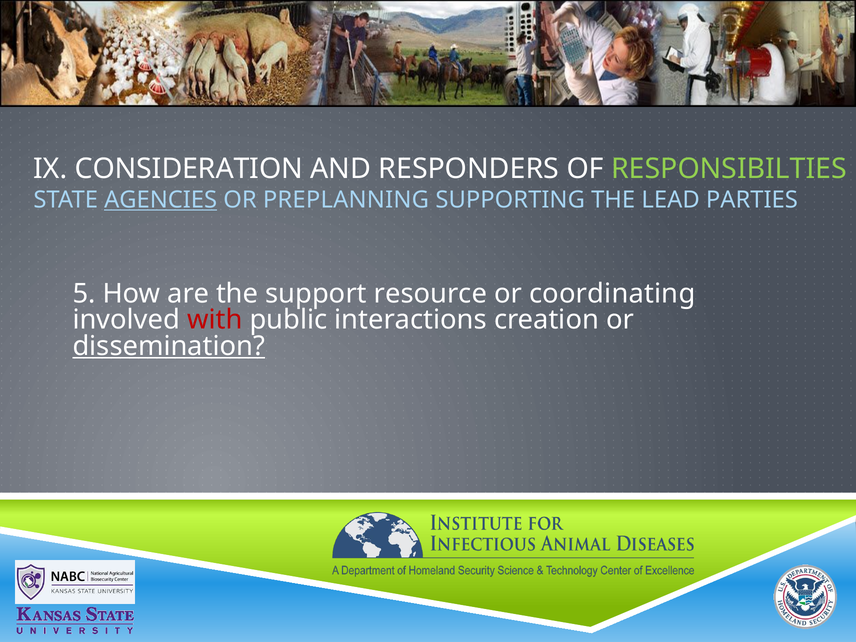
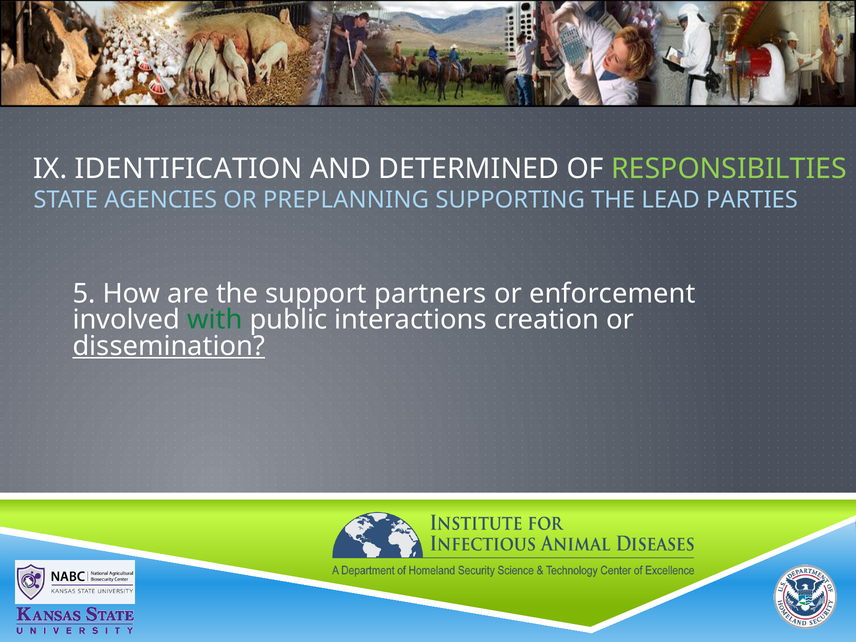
CONSIDERATION: CONSIDERATION -> IDENTIFICATION (189, 169)
RESPONDERS: RESPONDERS -> DETERMINED (469, 169)
AGENCIES underline: present -> none (161, 200)
resource: resource -> partners (430, 294)
coordinating: coordinating -> enforcement (612, 294)
with colour: red -> green (215, 320)
